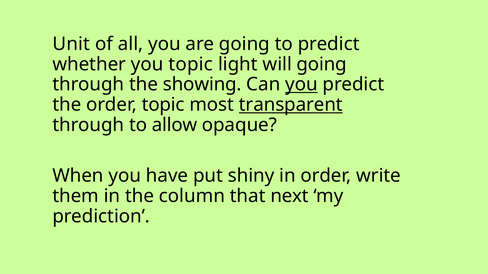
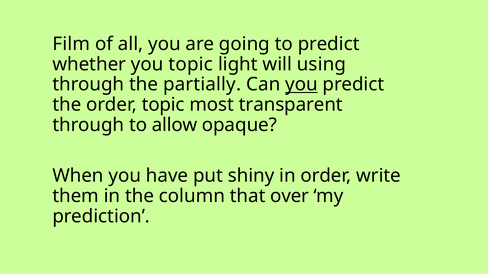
Unit: Unit -> Film (71, 44)
will going: going -> using (322, 64)
showing: showing -> partially (202, 85)
transparent underline: present -> none (291, 105)
next: next -> over (290, 196)
